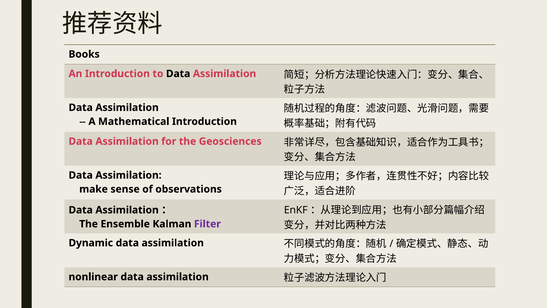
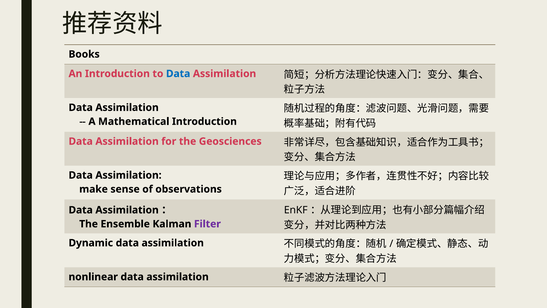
Data colour: black -> blue (178, 74)
